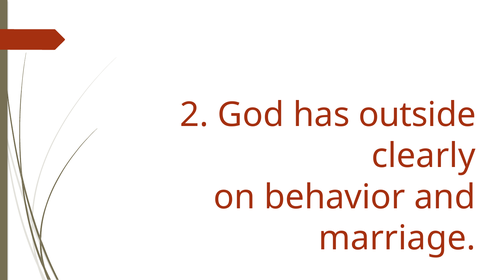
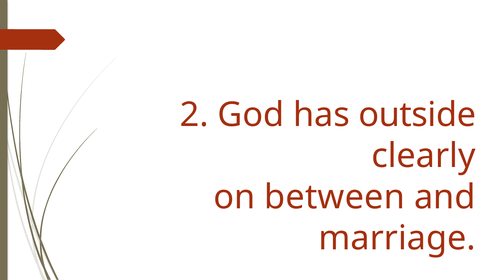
behavior: behavior -> between (335, 197)
